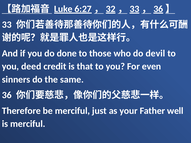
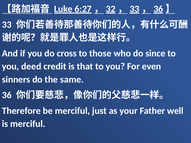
done: done -> cross (67, 53)
devil: devil -> since (155, 53)
